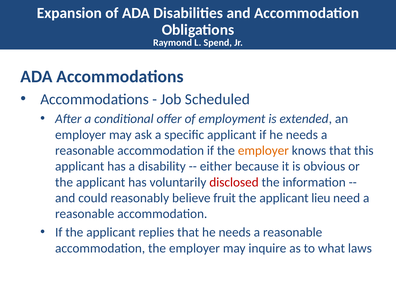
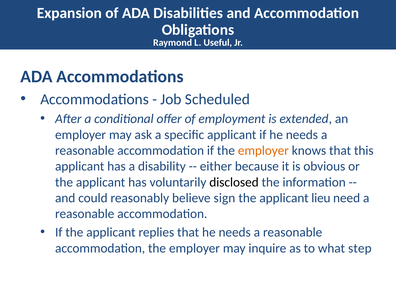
Spend: Spend -> Useful (218, 43)
disclosed colour: red -> black (234, 182)
fruit: fruit -> sign (224, 198)
laws: laws -> step (360, 248)
